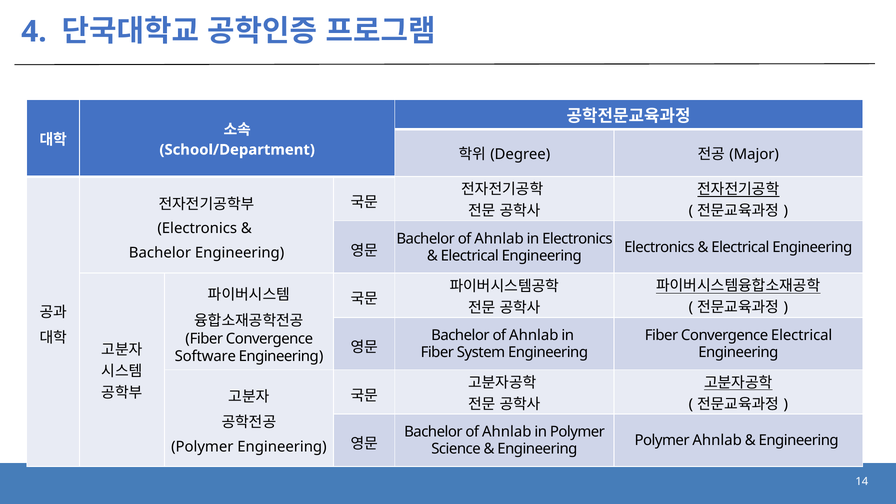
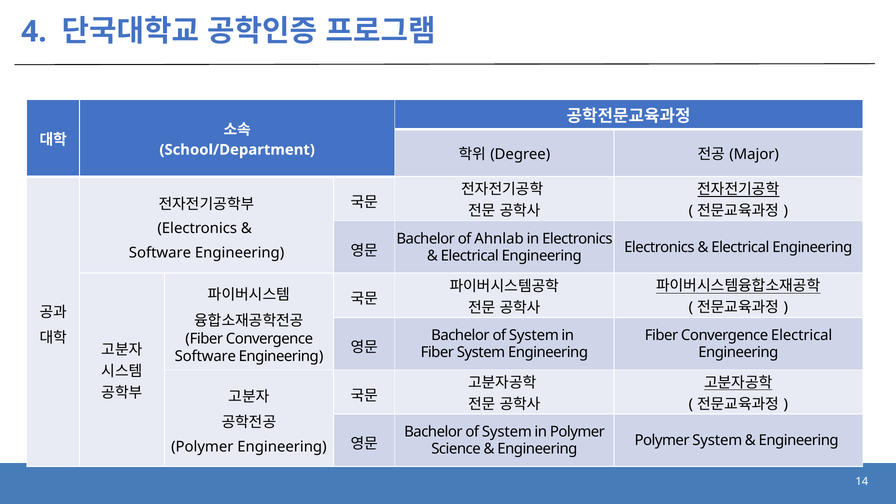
Bachelor: Bachelor -> Software (160, 253)
Ahnlab: Ahnlab -> System (534, 335)
Ahnlab: Ahnlab -> System (507, 432)
Polymer Ahnlab: Ahnlab -> System (717, 440)
